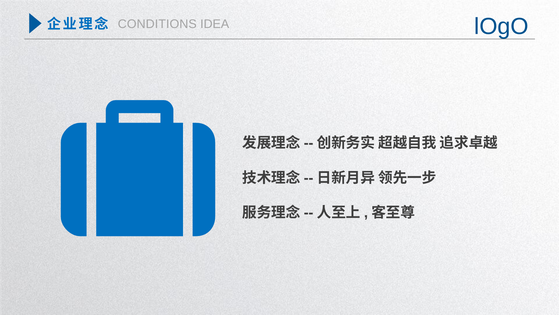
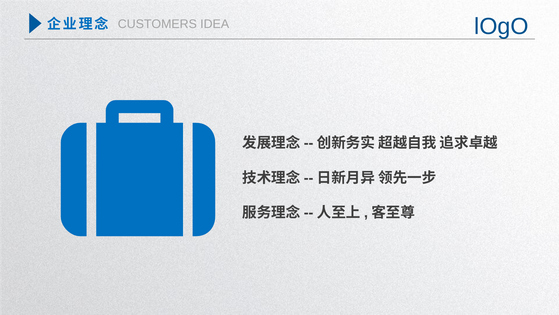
CONDITIONS: CONDITIONS -> CUSTOMERS (157, 24)
